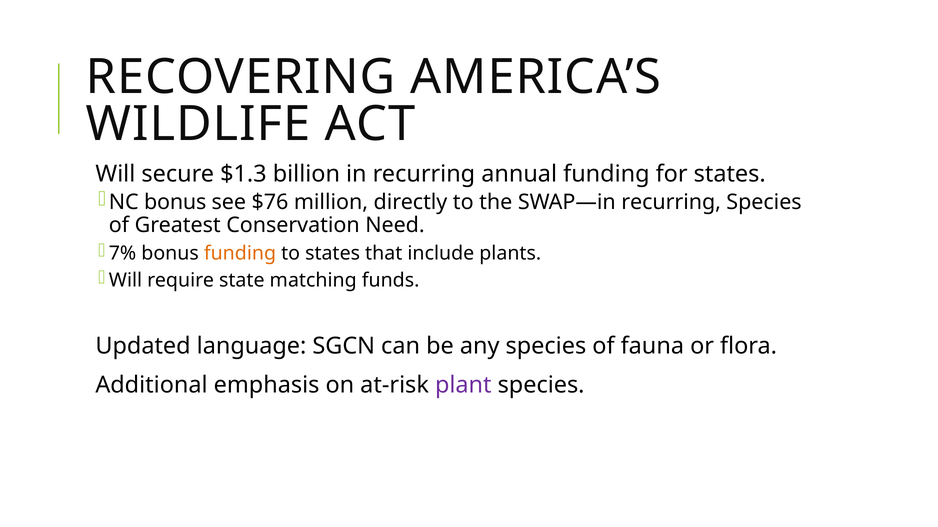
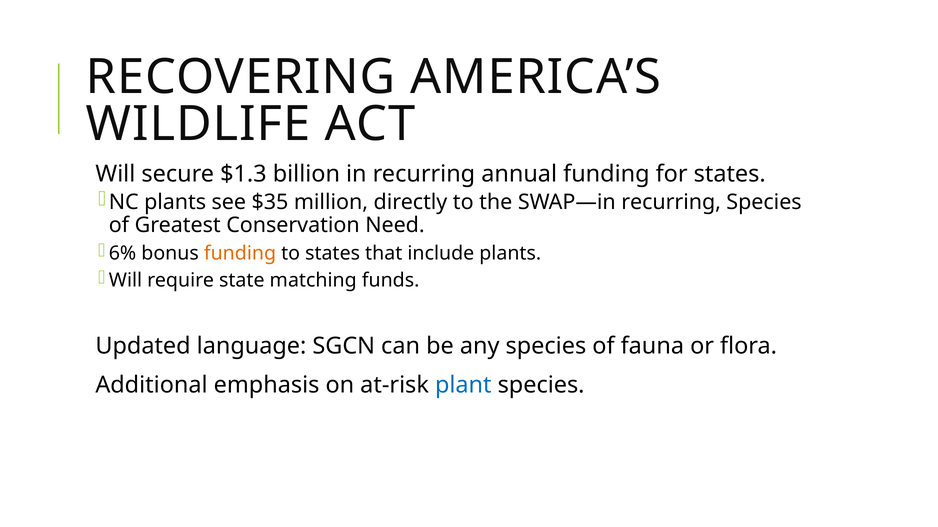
NC bonus: bonus -> plants (175, 202)
$76: $76 -> $35 (270, 202)
7%: 7% -> 6% (123, 253)
plant colour: purple -> blue (463, 385)
